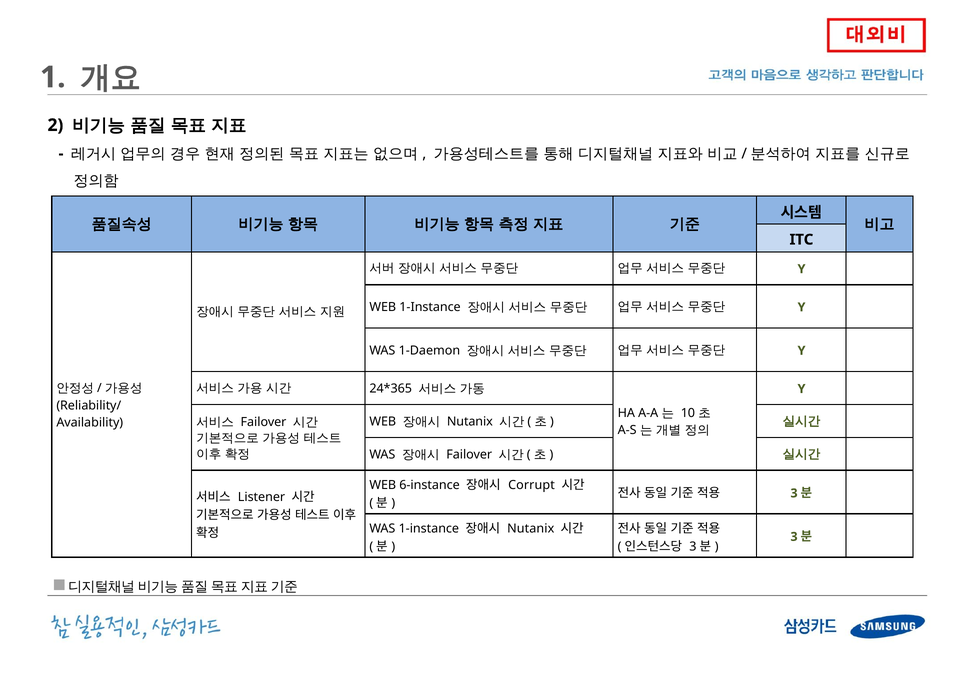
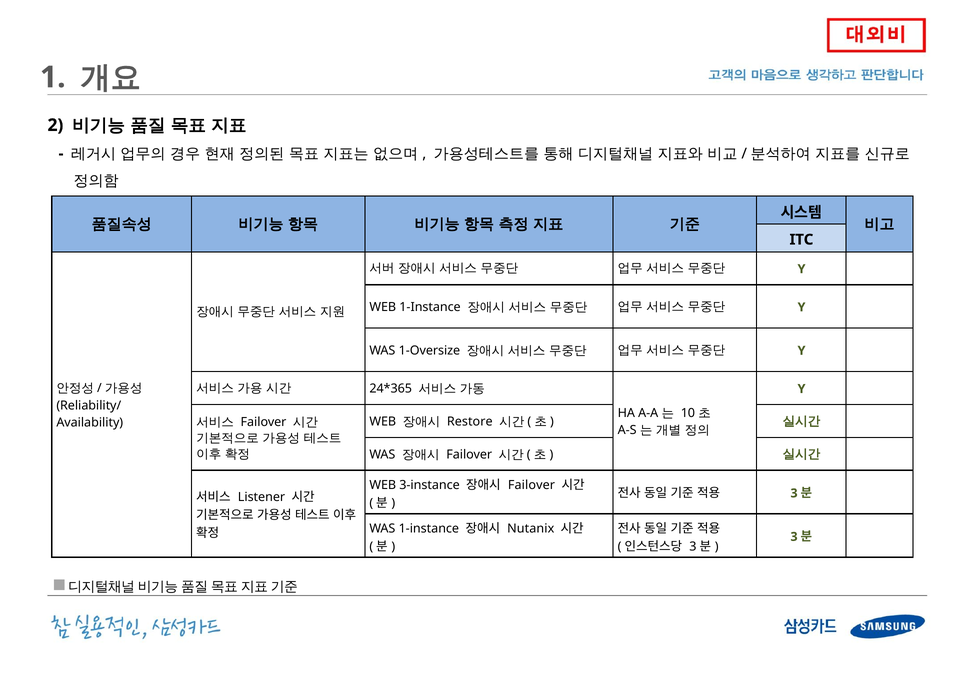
1-Daemon: 1-Daemon -> 1-Oversize (429, 350)
Nutanix: Nutanix -> Restore (470, 422)
6-instance: 6-instance -> 3-instance (430, 485)
Corrupt: Corrupt -> Failover (531, 485)
